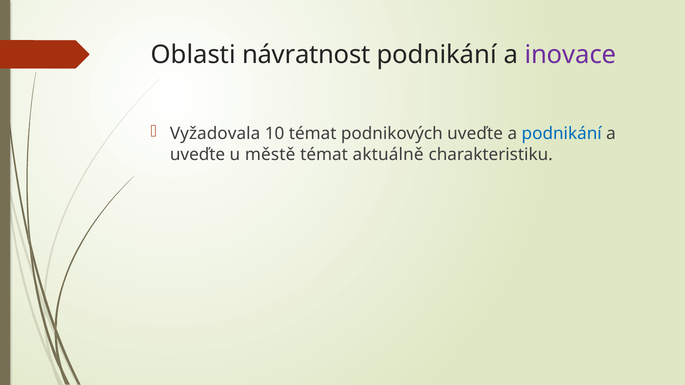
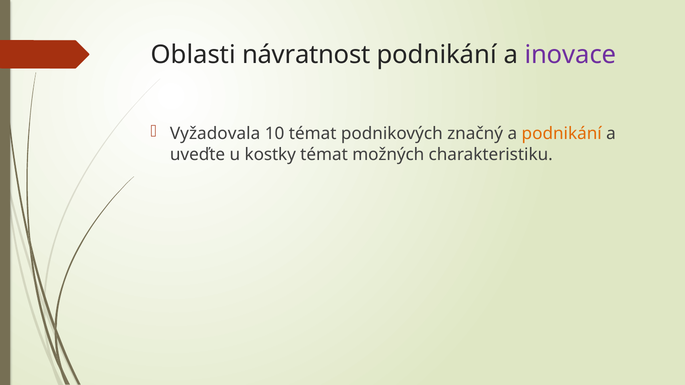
podnikových uveďte: uveďte -> značný (475, 134)
podnikání colour: blue -> orange (562, 134)
městě: městě -> kostky (270, 154)
aktuálně: aktuálně -> možných (388, 154)
